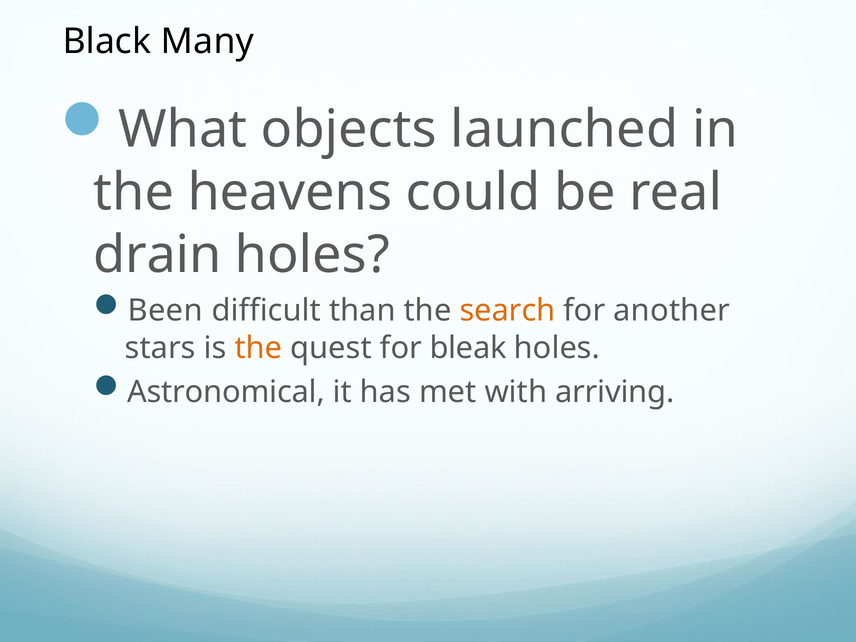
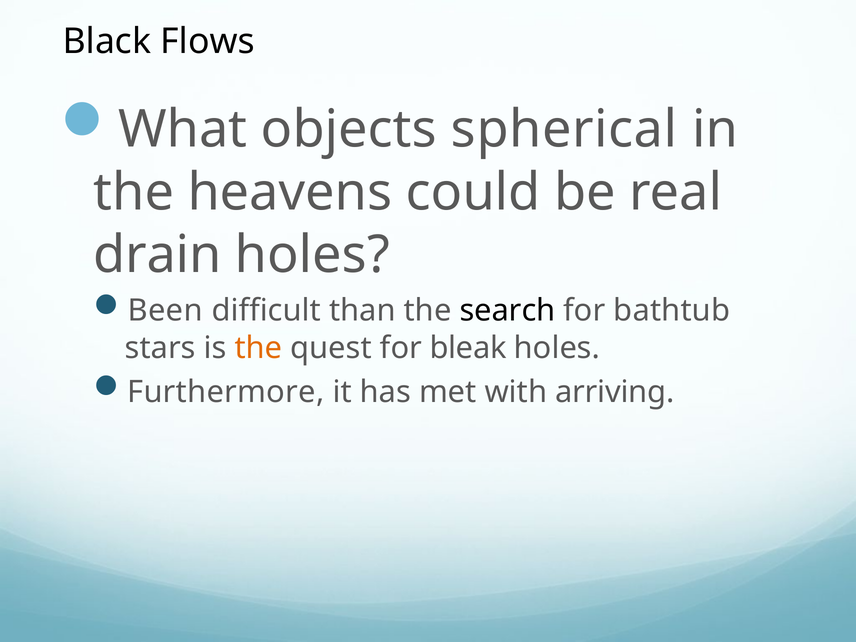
Many: Many -> Flows (208, 41)
launched: launched -> spherical (564, 130)
search colour: orange -> black (507, 311)
another: another -> bathtub (672, 311)
Astronomical: Astronomical -> Furthermore (226, 392)
